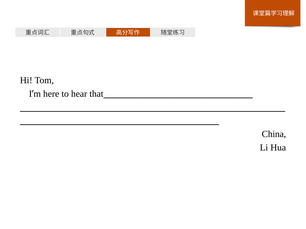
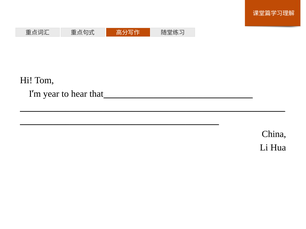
here: here -> year (51, 94)
